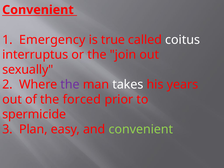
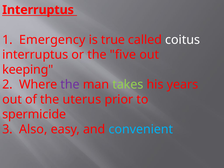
Convenient: Convenient -> Interruptus (38, 10)
join: join -> five (123, 55)
sexually: sexually -> keeping (28, 70)
takes colour: white -> light green (128, 85)
forced: forced -> uterus (82, 99)
Plan: Plan -> Also (33, 129)
convenient colour: light green -> light blue (141, 129)
